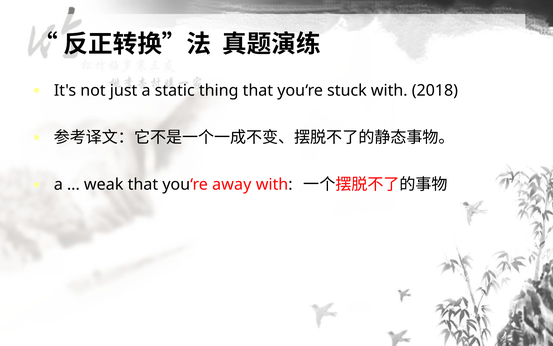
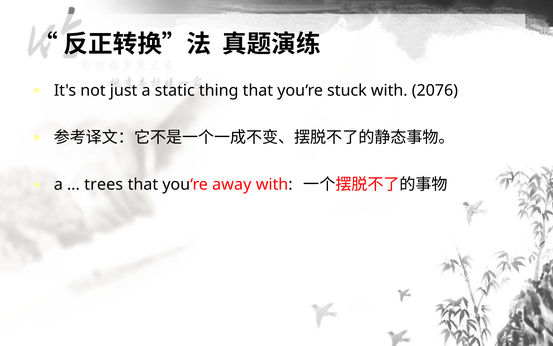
2018: 2018 -> 2076 (435, 90)
weak: weak -> trees (104, 184)
